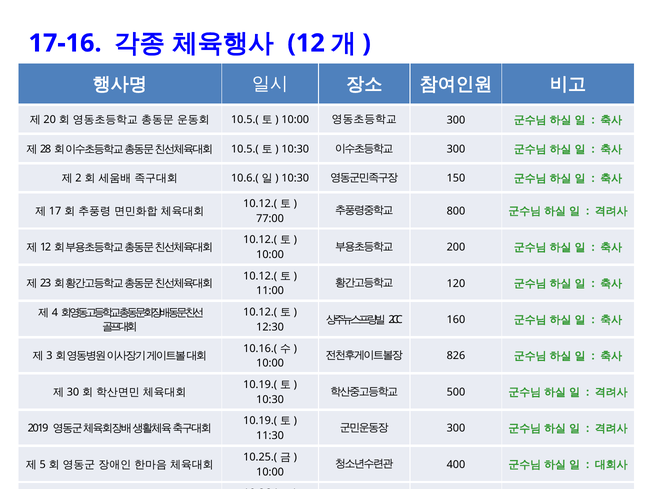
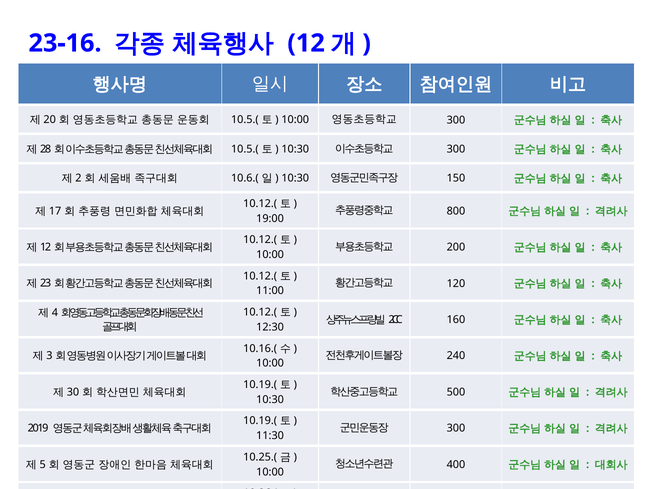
17-16: 17-16 -> 23-16 (65, 43)
77:00: 77:00 -> 19:00 (270, 218)
826: 826 -> 240 (456, 356)
